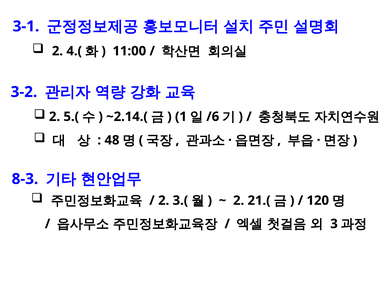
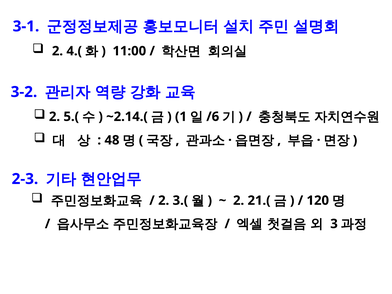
8-3: 8-3 -> 2-3 (25, 179)
